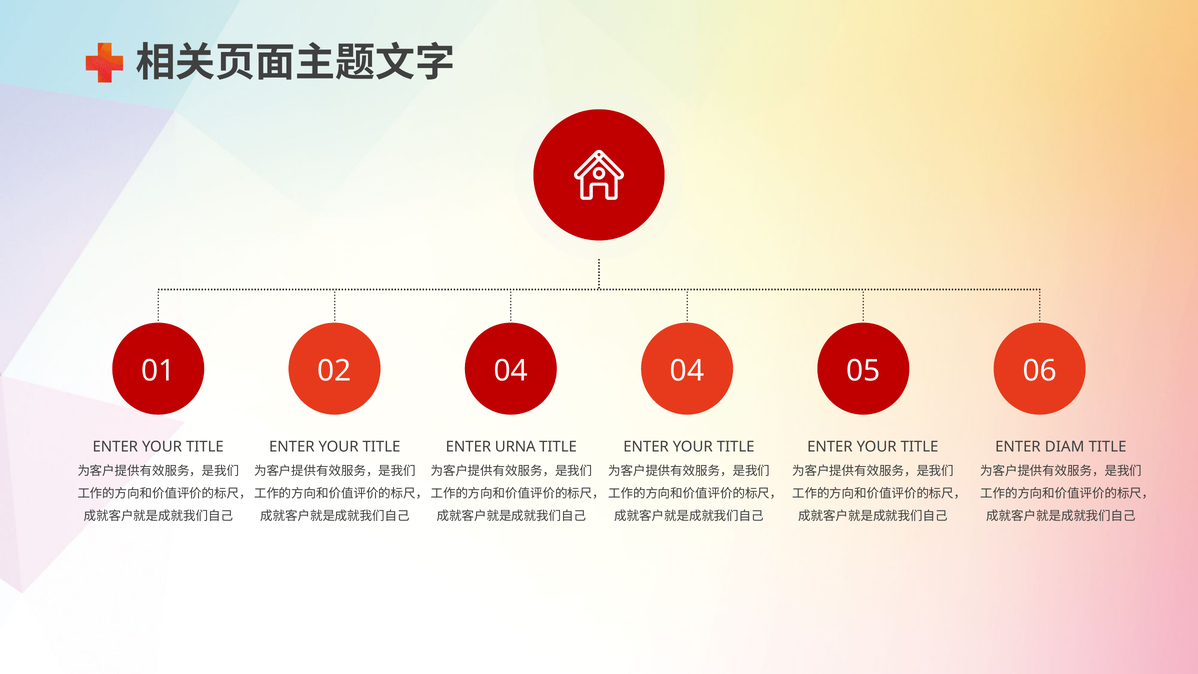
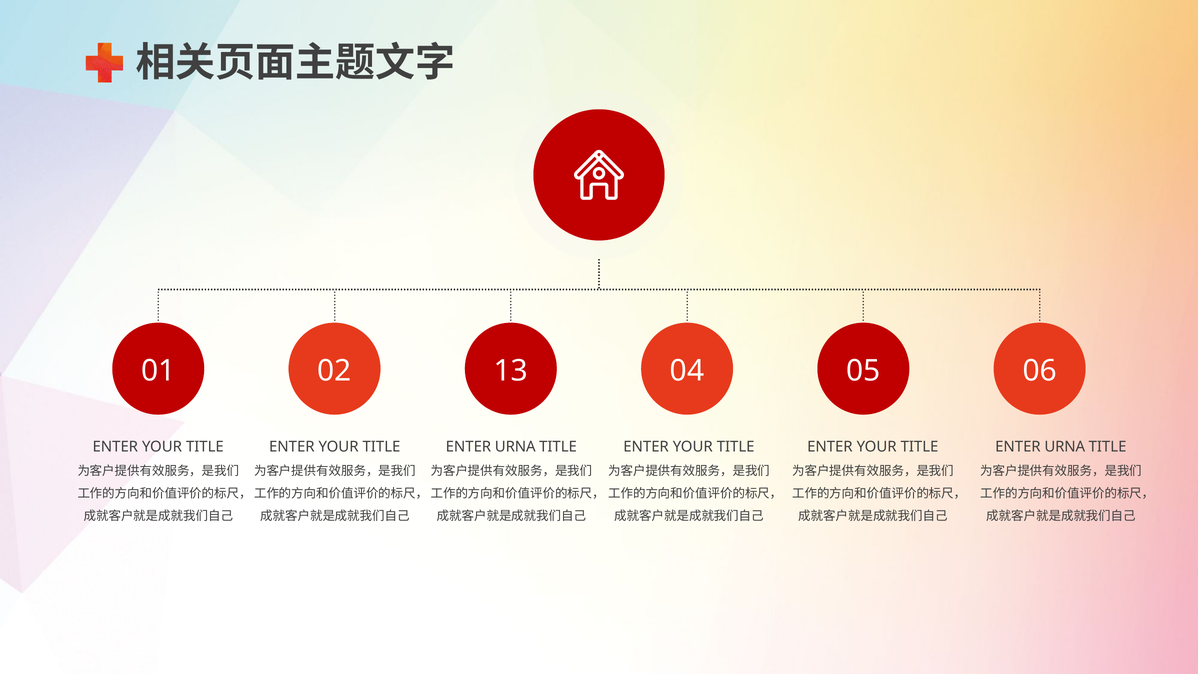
02 04: 04 -> 13 (511, 371)
DIAM: DIAM -> URNA (1065, 447)
